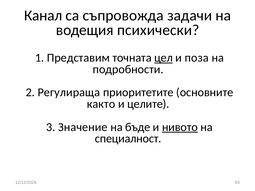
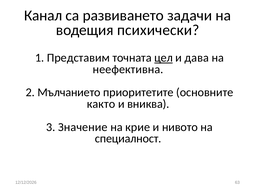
съпровожда: съпровожда -> развиването (123, 15)
поза: поза -> дава (197, 58)
подробности: подробности -> неефективна (128, 69)
Регулираща: Регулираща -> Мълчанието (69, 93)
целите: целите -> вниква (148, 104)
бъде: бъде -> крие (138, 127)
нивото underline: present -> none (180, 127)
